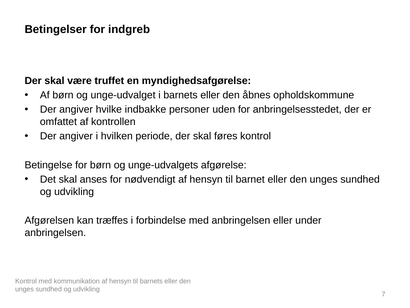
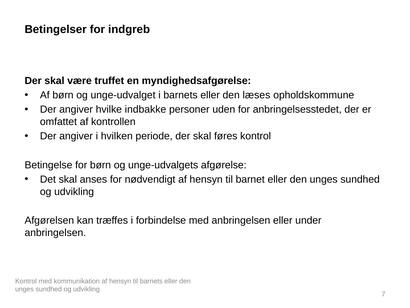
åbnes: åbnes -> læses (256, 95)
